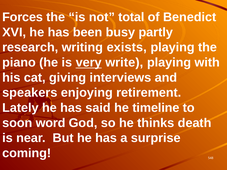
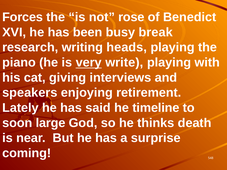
total: total -> rose (131, 17)
partly: partly -> break (156, 32)
exists: exists -> heads (127, 47)
word: word -> large (51, 123)
